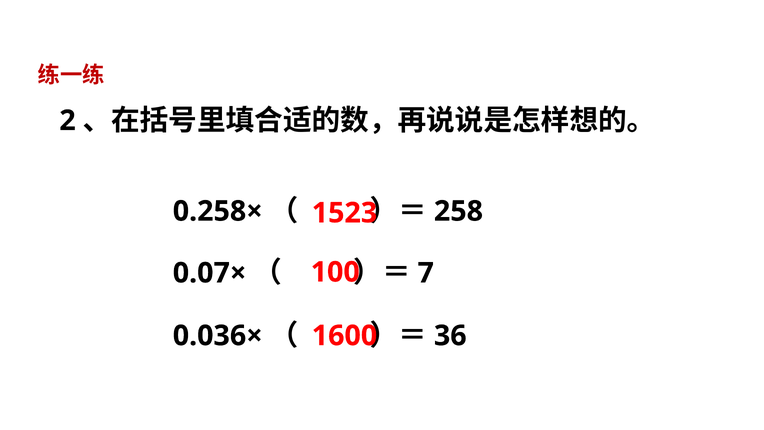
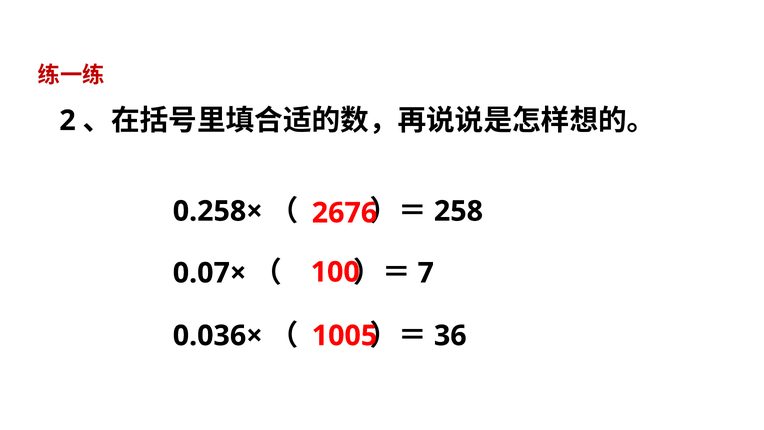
1523: 1523 -> 2676 (344, 213)
1600: 1600 -> 1005 (344, 336)
